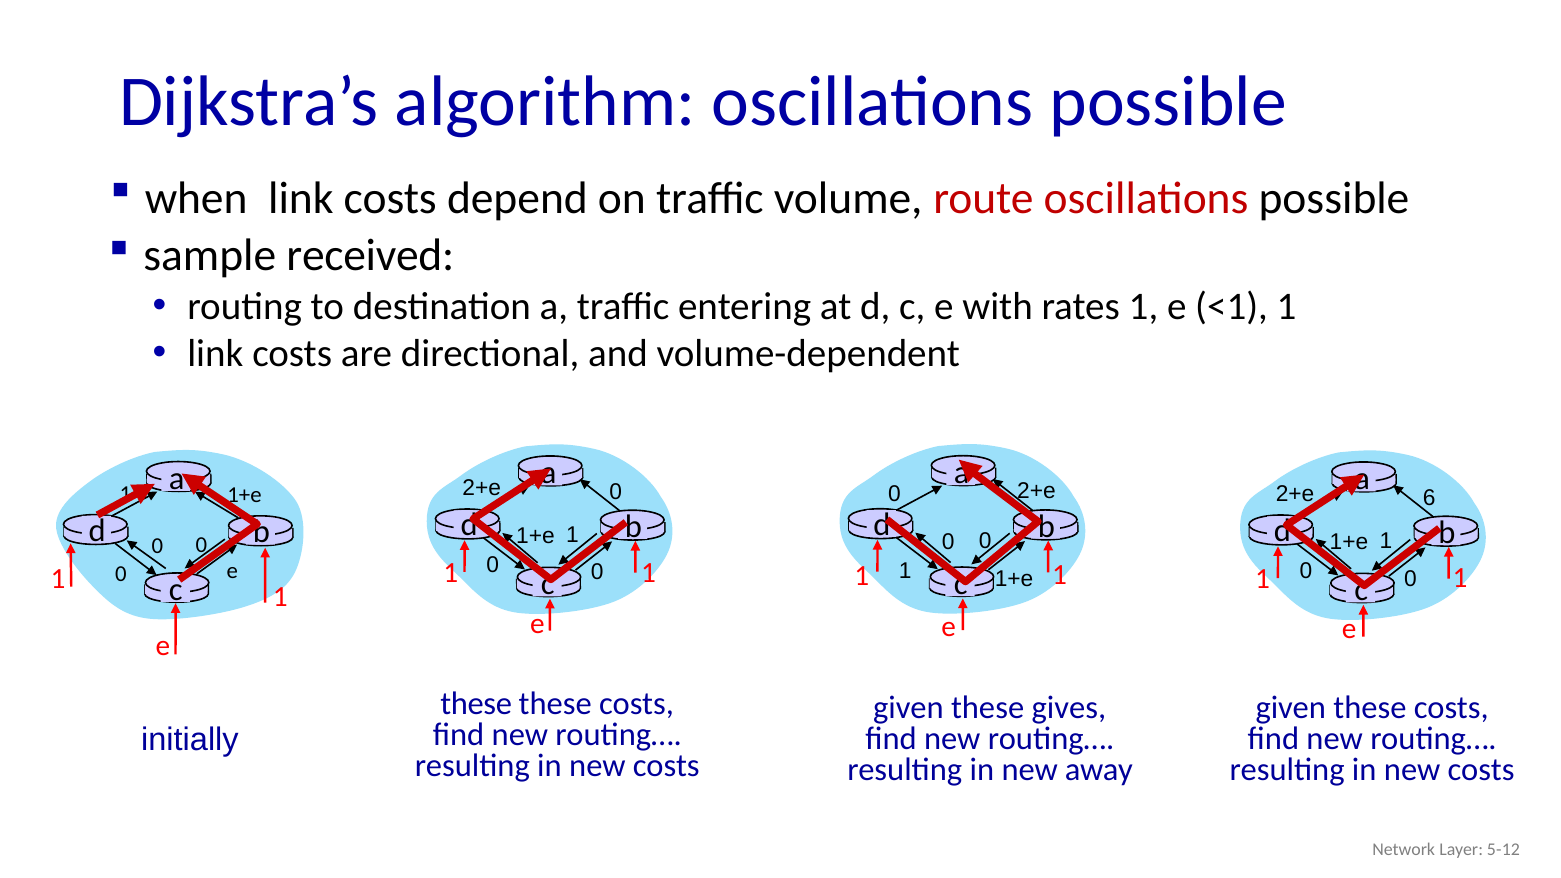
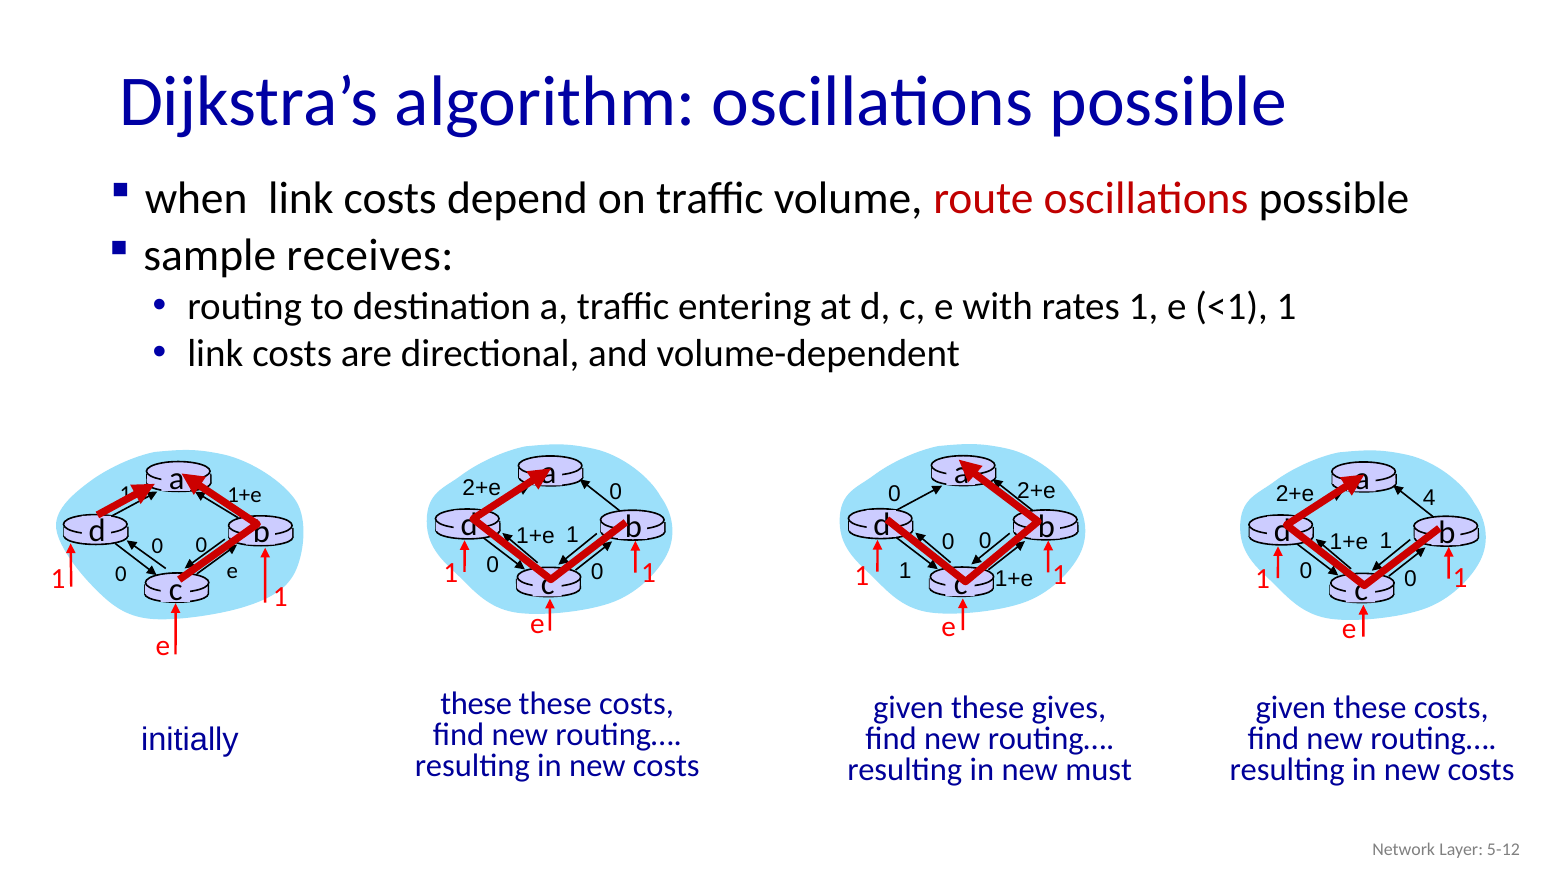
received: received -> receives (370, 256)
6: 6 -> 4 (1429, 498)
away: away -> must (1099, 770)
